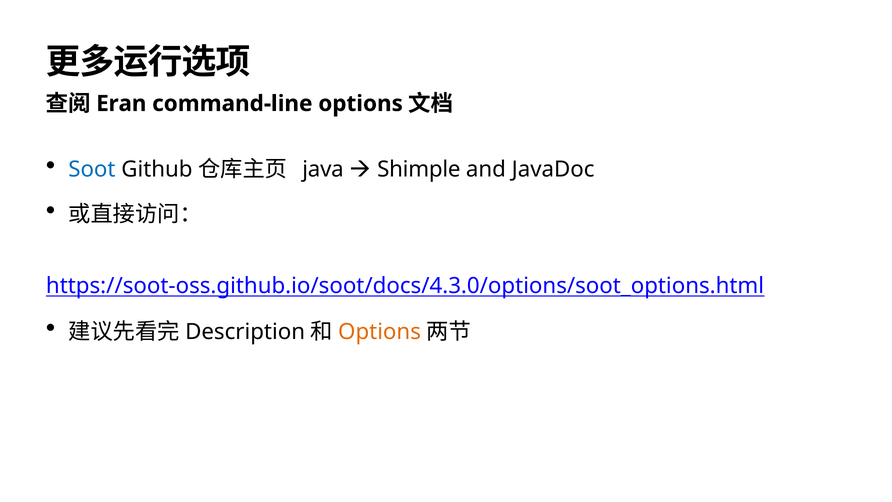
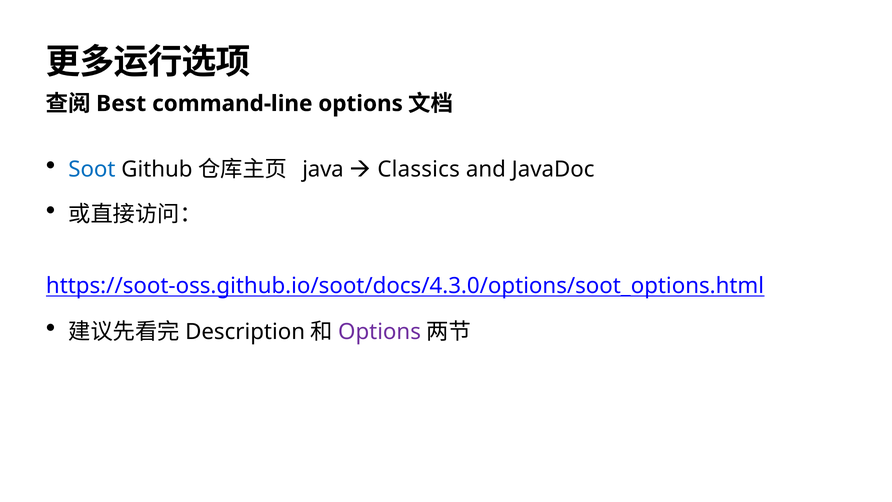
Eran: Eran -> Best (121, 104)
Shimple: Shimple -> Classics (419, 169)
Options colour: orange -> purple (380, 332)
